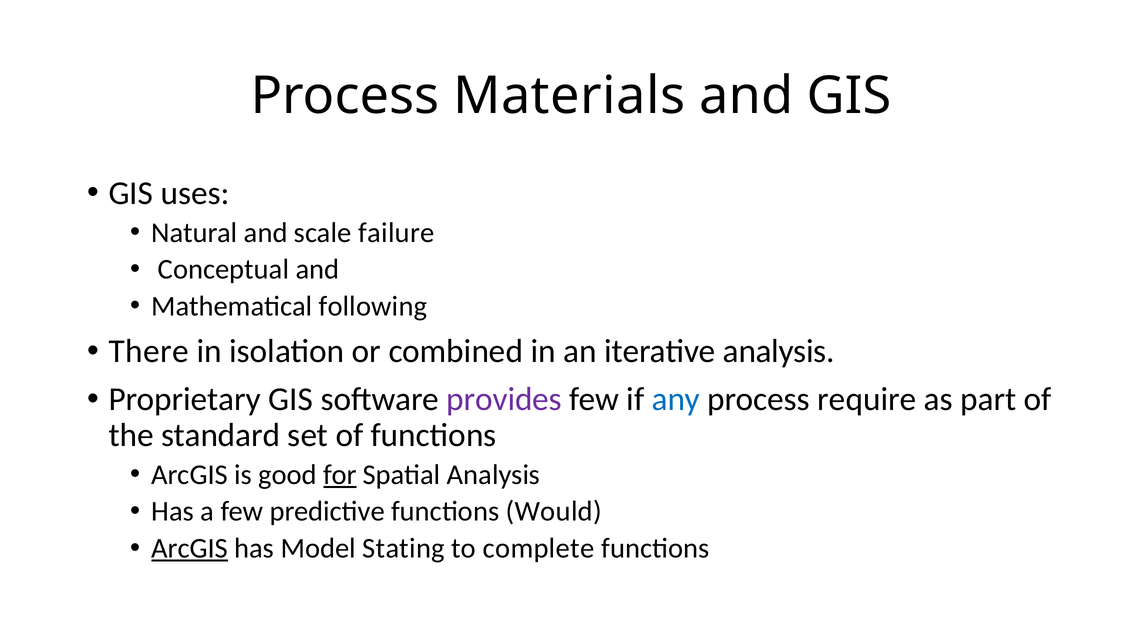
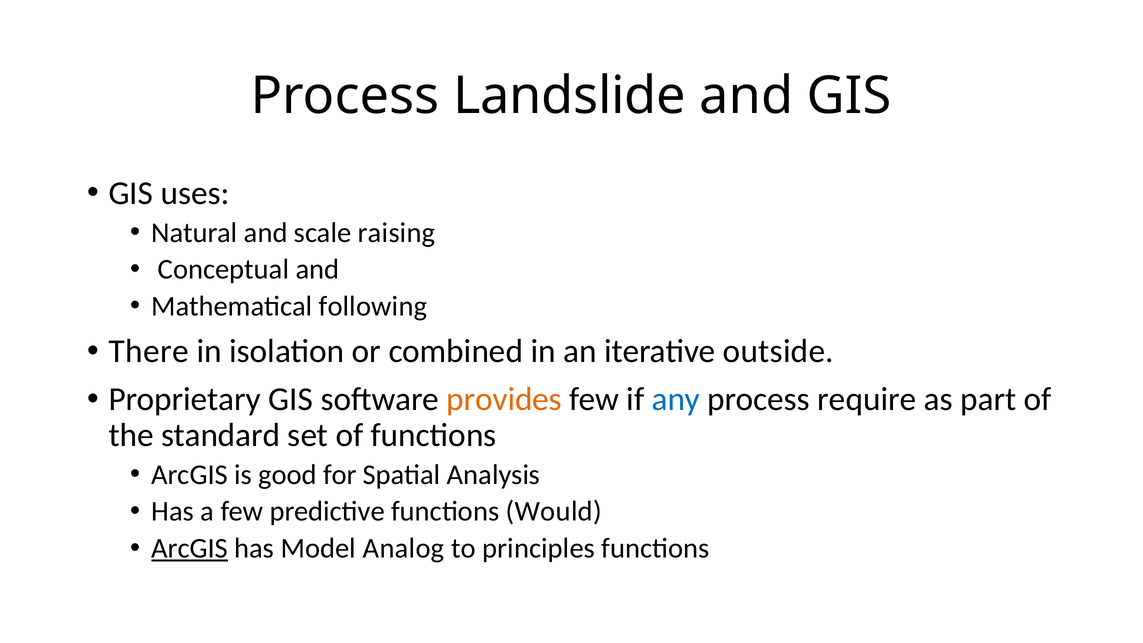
Materials: Materials -> Landslide (570, 96)
failure: failure -> raising (396, 233)
iterative analysis: analysis -> outside (778, 351)
provides colour: purple -> orange (504, 399)
for underline: present -> none (340, 475)
Stating: Stating -> Analog (404, 548)
complete: complete -> principles (539, 548)
